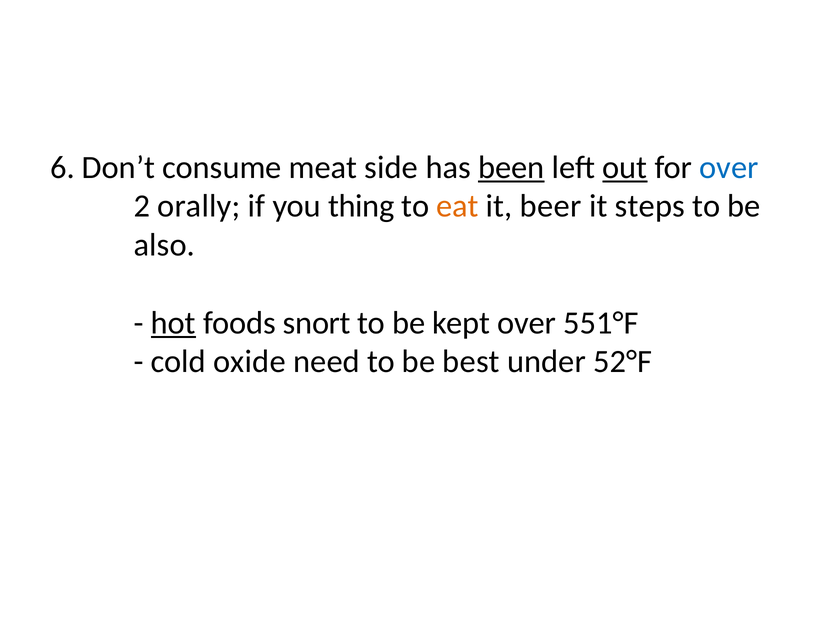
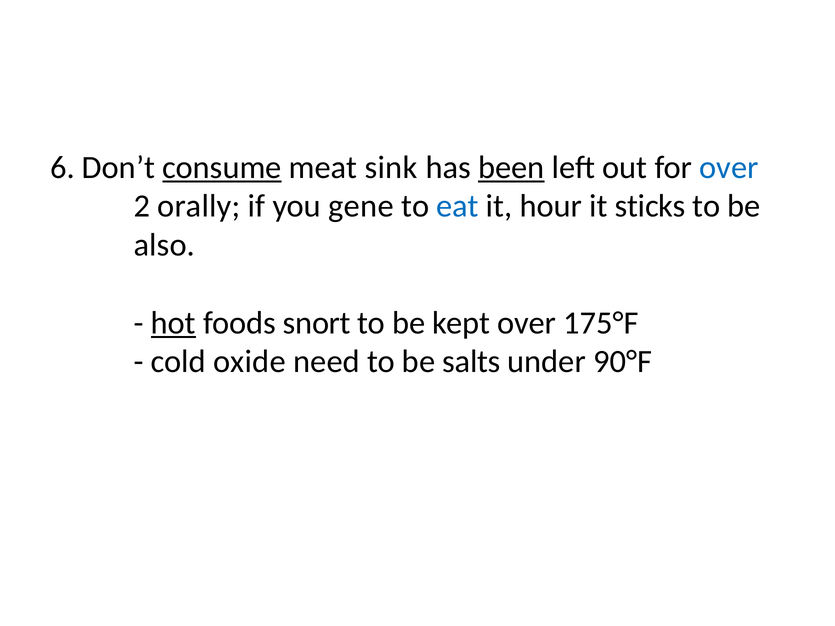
consume underline: none -> present (222, 167)
side: side -> sink (391, 167)
out underline: present -> none (625, 167)
thing: thing -> gene (361, 206)
eat colour: orange -> blue (458, 206)
beer: beer -> hour (551, 206)
steps: steps -> sticks (650, 206)
551°F: 551°F -> 175°F (601, 323)
best: best -> salts (471, 362)
52°F: 52°F -> 90°F (623, 362)
